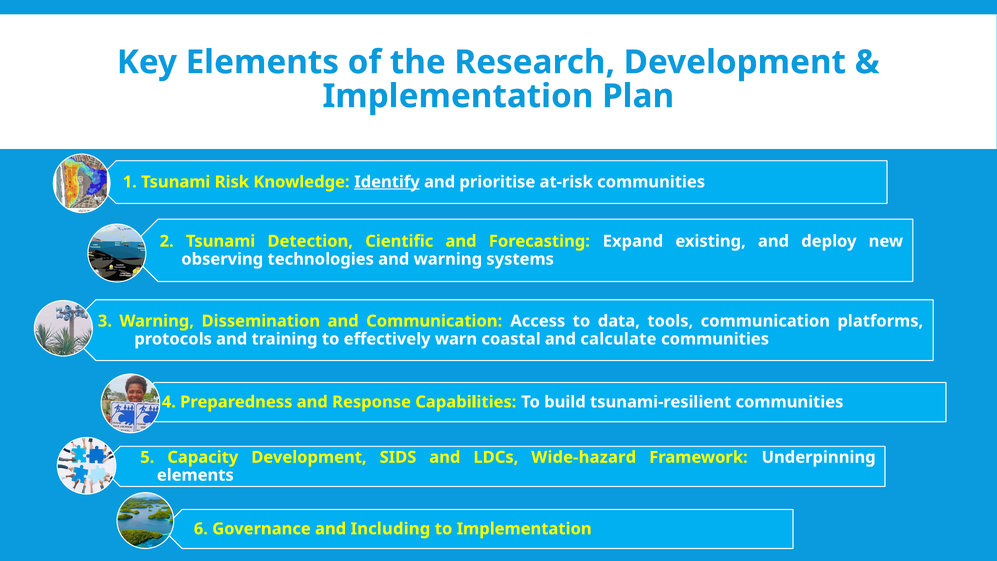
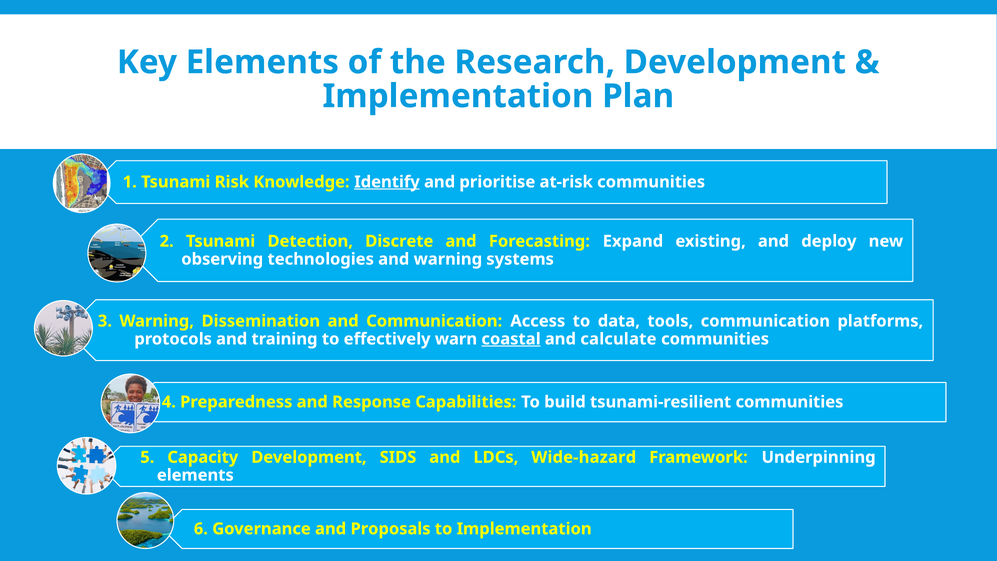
Cientific: Cientific -> Discrete (399, 241)
coastal underline: none -> present (511, 339)
Including: Including -> Proposals (391, 529)
